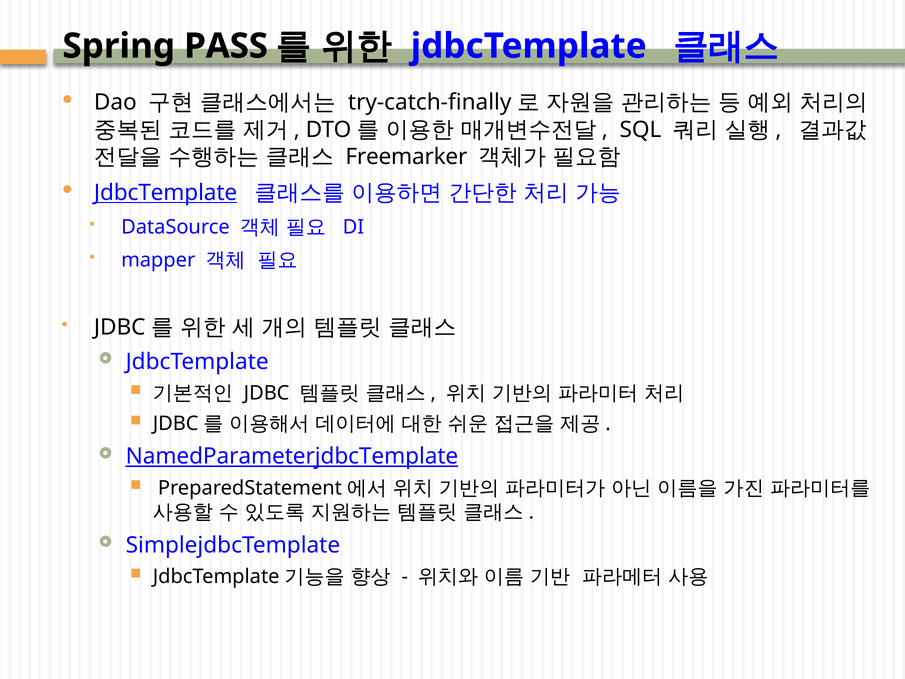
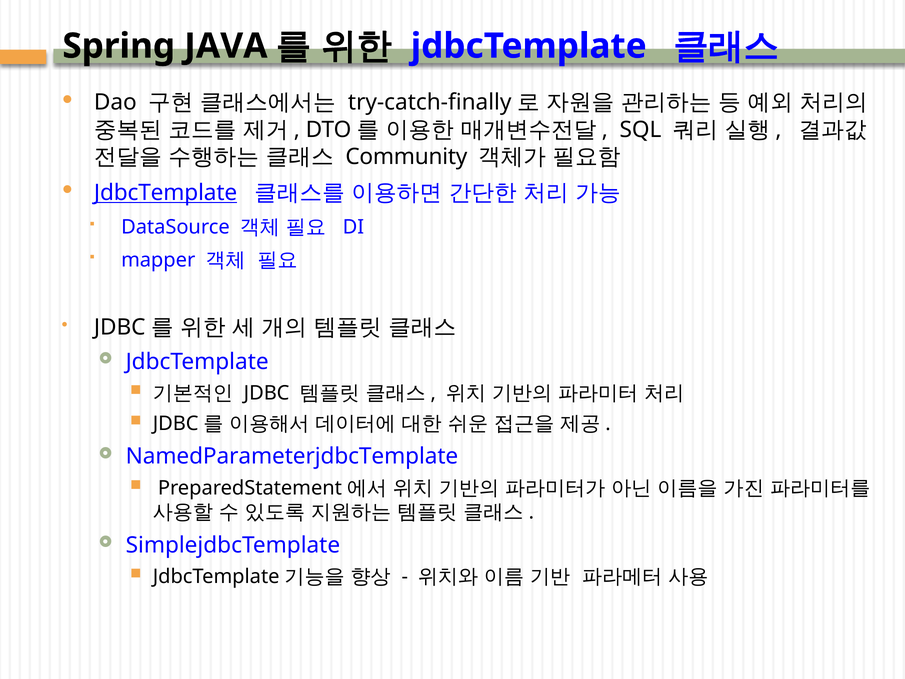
PASS: PASS -> JAVA (226, 46)
Freemarker: Freemarker -> Community (406, 157)
NamedParameterjdbcTemplate underline: present -> none (292, 456)
